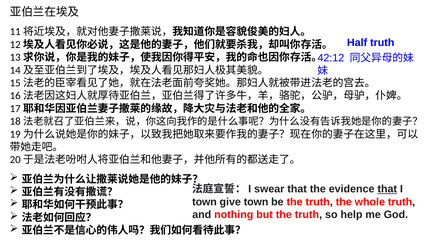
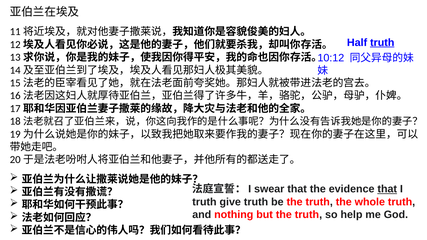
truth underline: none -> present (382, 43)
42:12: 42:12 -> 10:12 (331, 58)
town: town -> truth (204, 202)
give town: town -> truth (256, 202)
